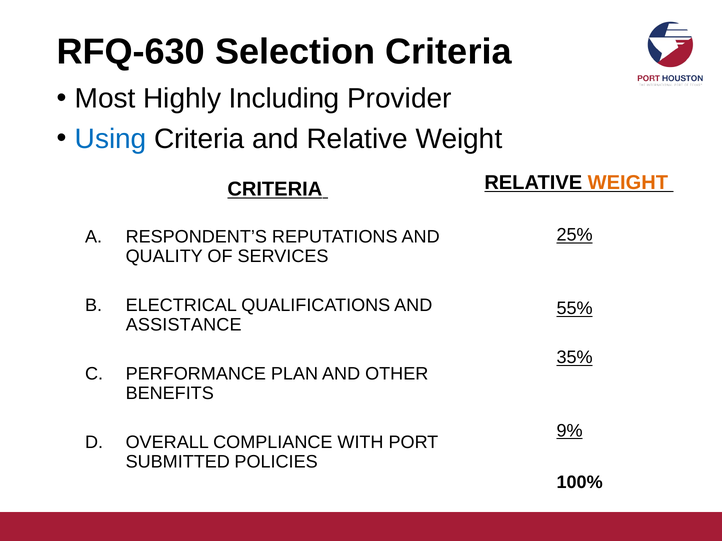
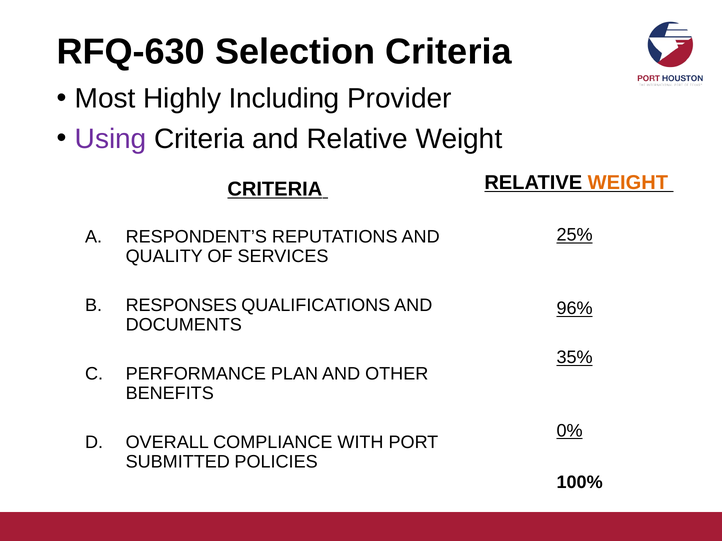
Using colour: blue -> purple (111, 139)
ELECTRICAL: ELECTRICAL -> RESPONSES (181, 306)
55%: 55% -> 96% (575, 309)
ASSISTANCE: ASSISTANCE -> DOCUMENTS (184, 325)
9%: 9% -> 0% (570, 431)
